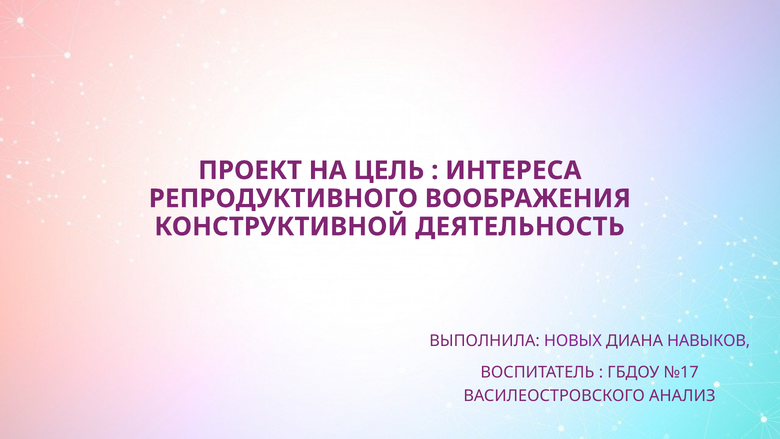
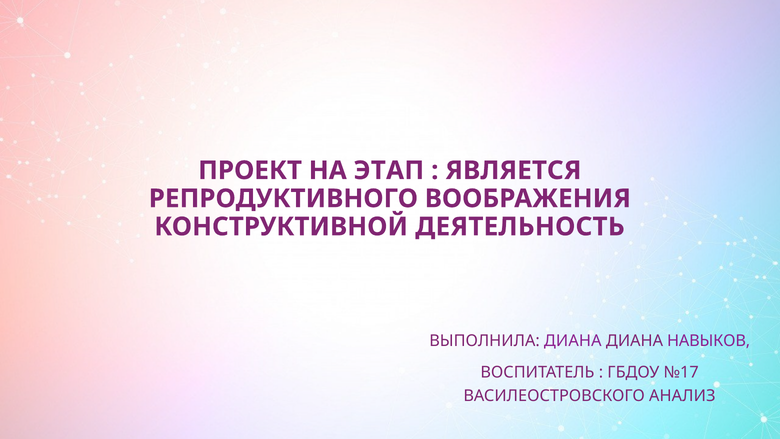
ЦЕЛЬ: ЦЕЛЬ -> ЭТАП (389, 170)
ИНТЕРЕСА: ИНТЕРЕСА -> ЯВЛЯЕТСЯ (513, 170)
ВЫПОЛНИЛА НОВЫХ: НОВЫХ -> ДИАНА (573, 341)
